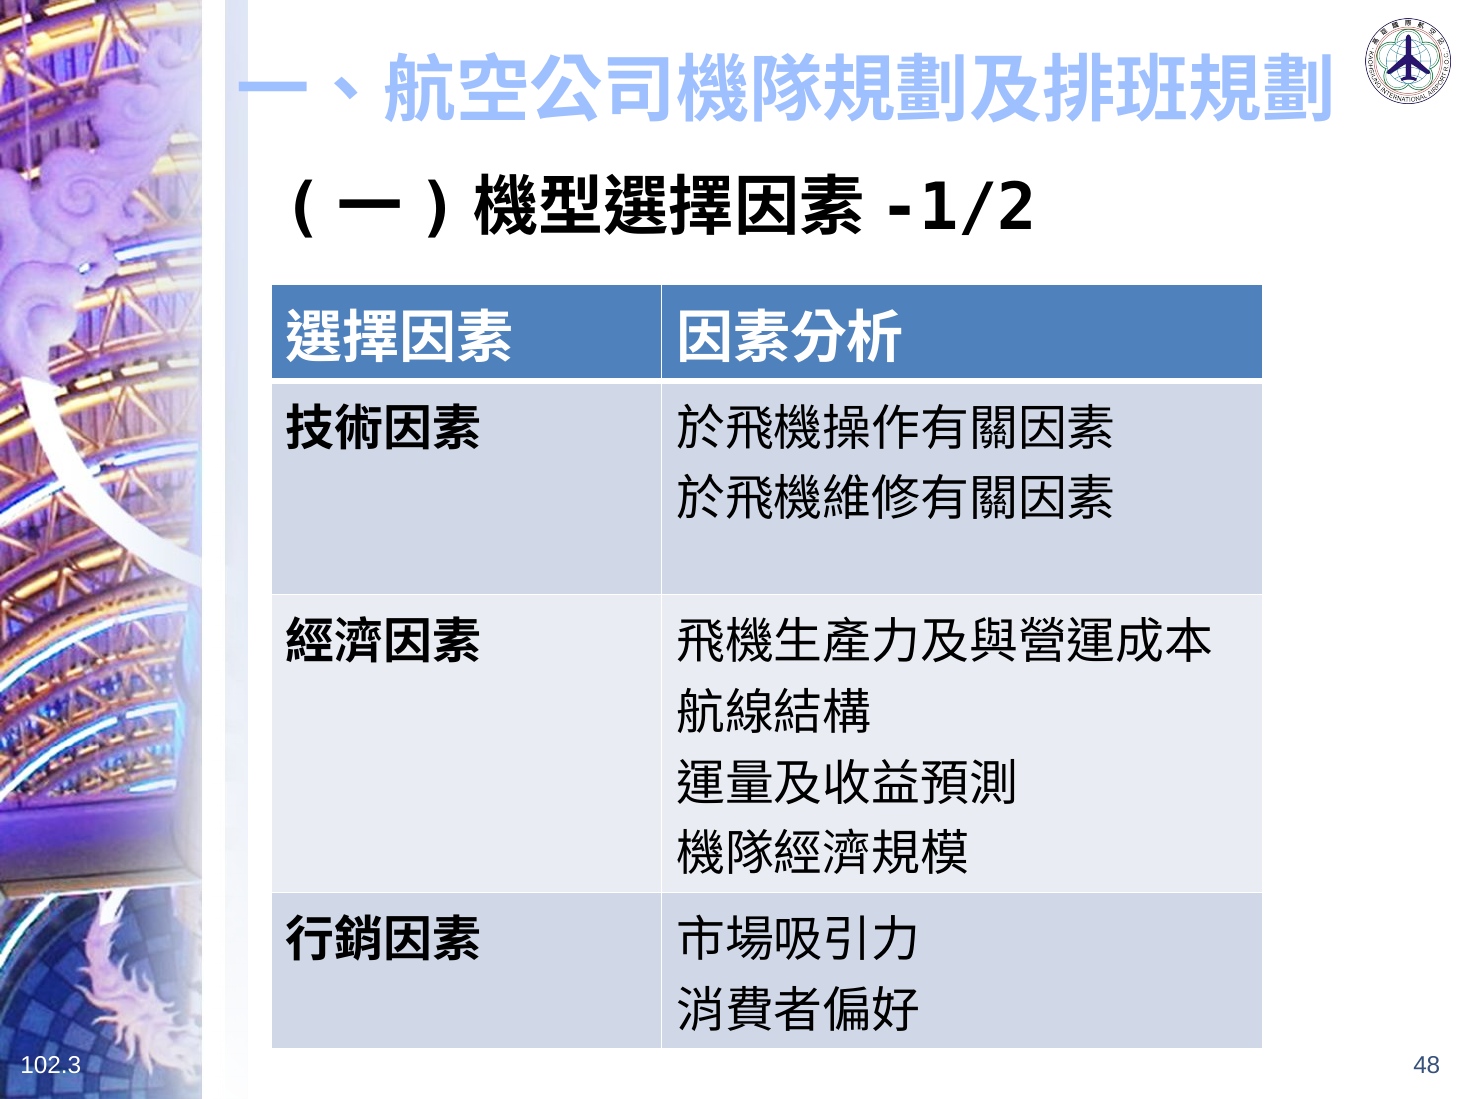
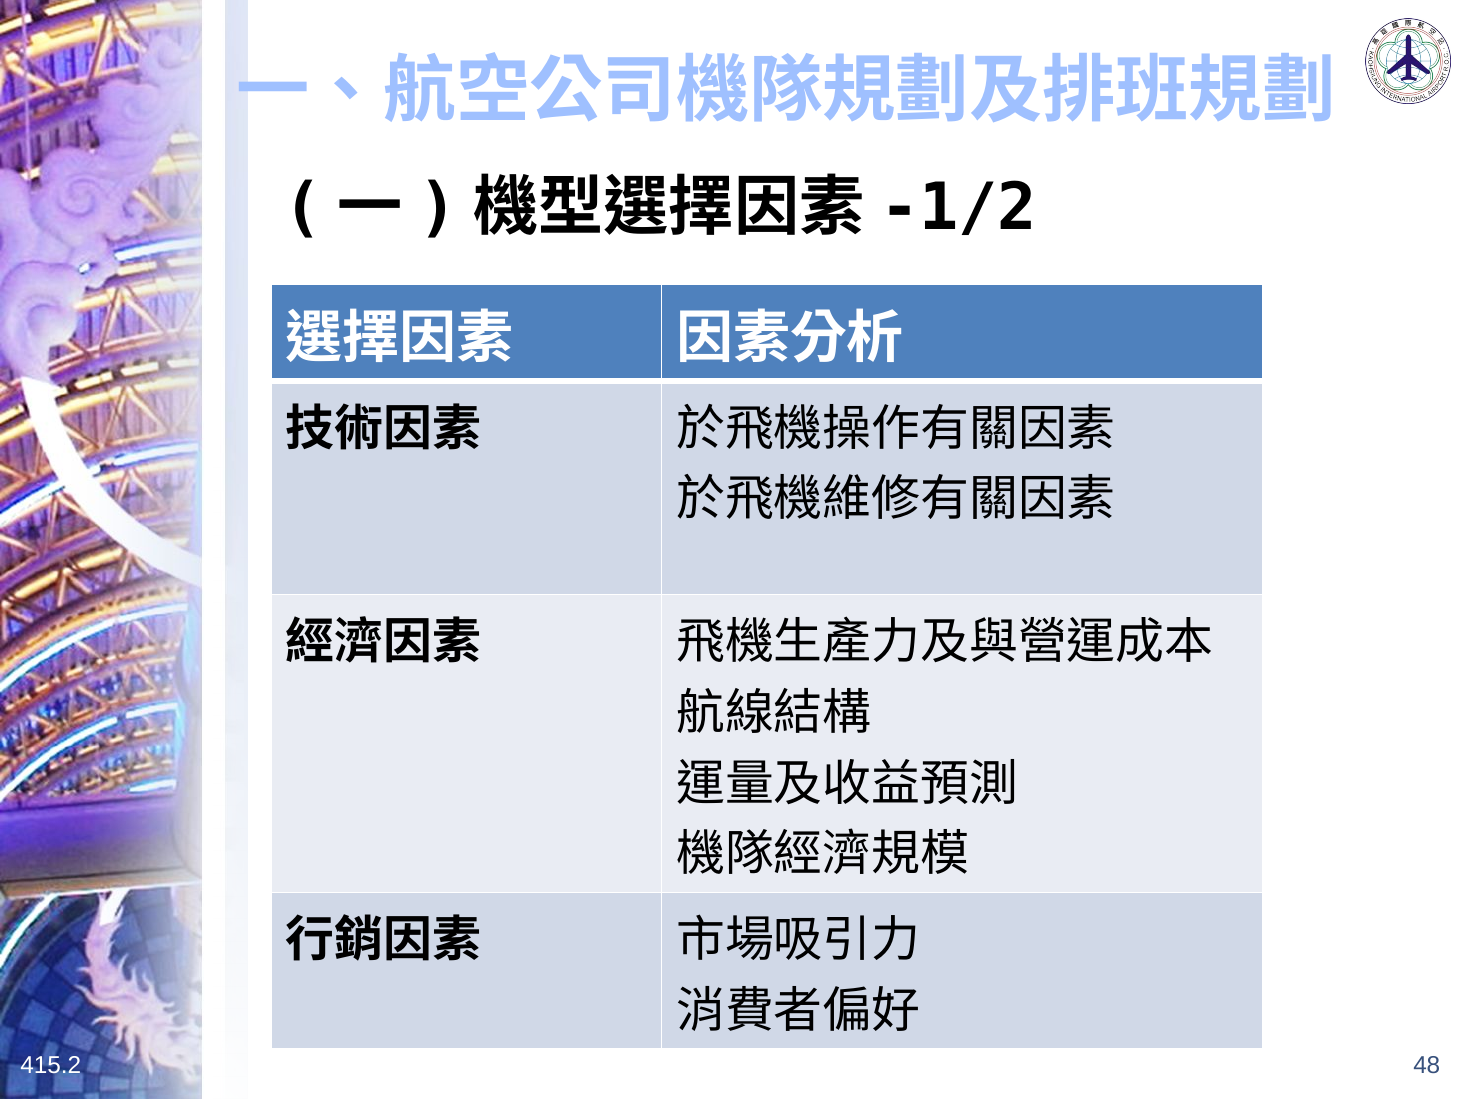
102.3: 102.3 -> 415.2 (51, 1065)
